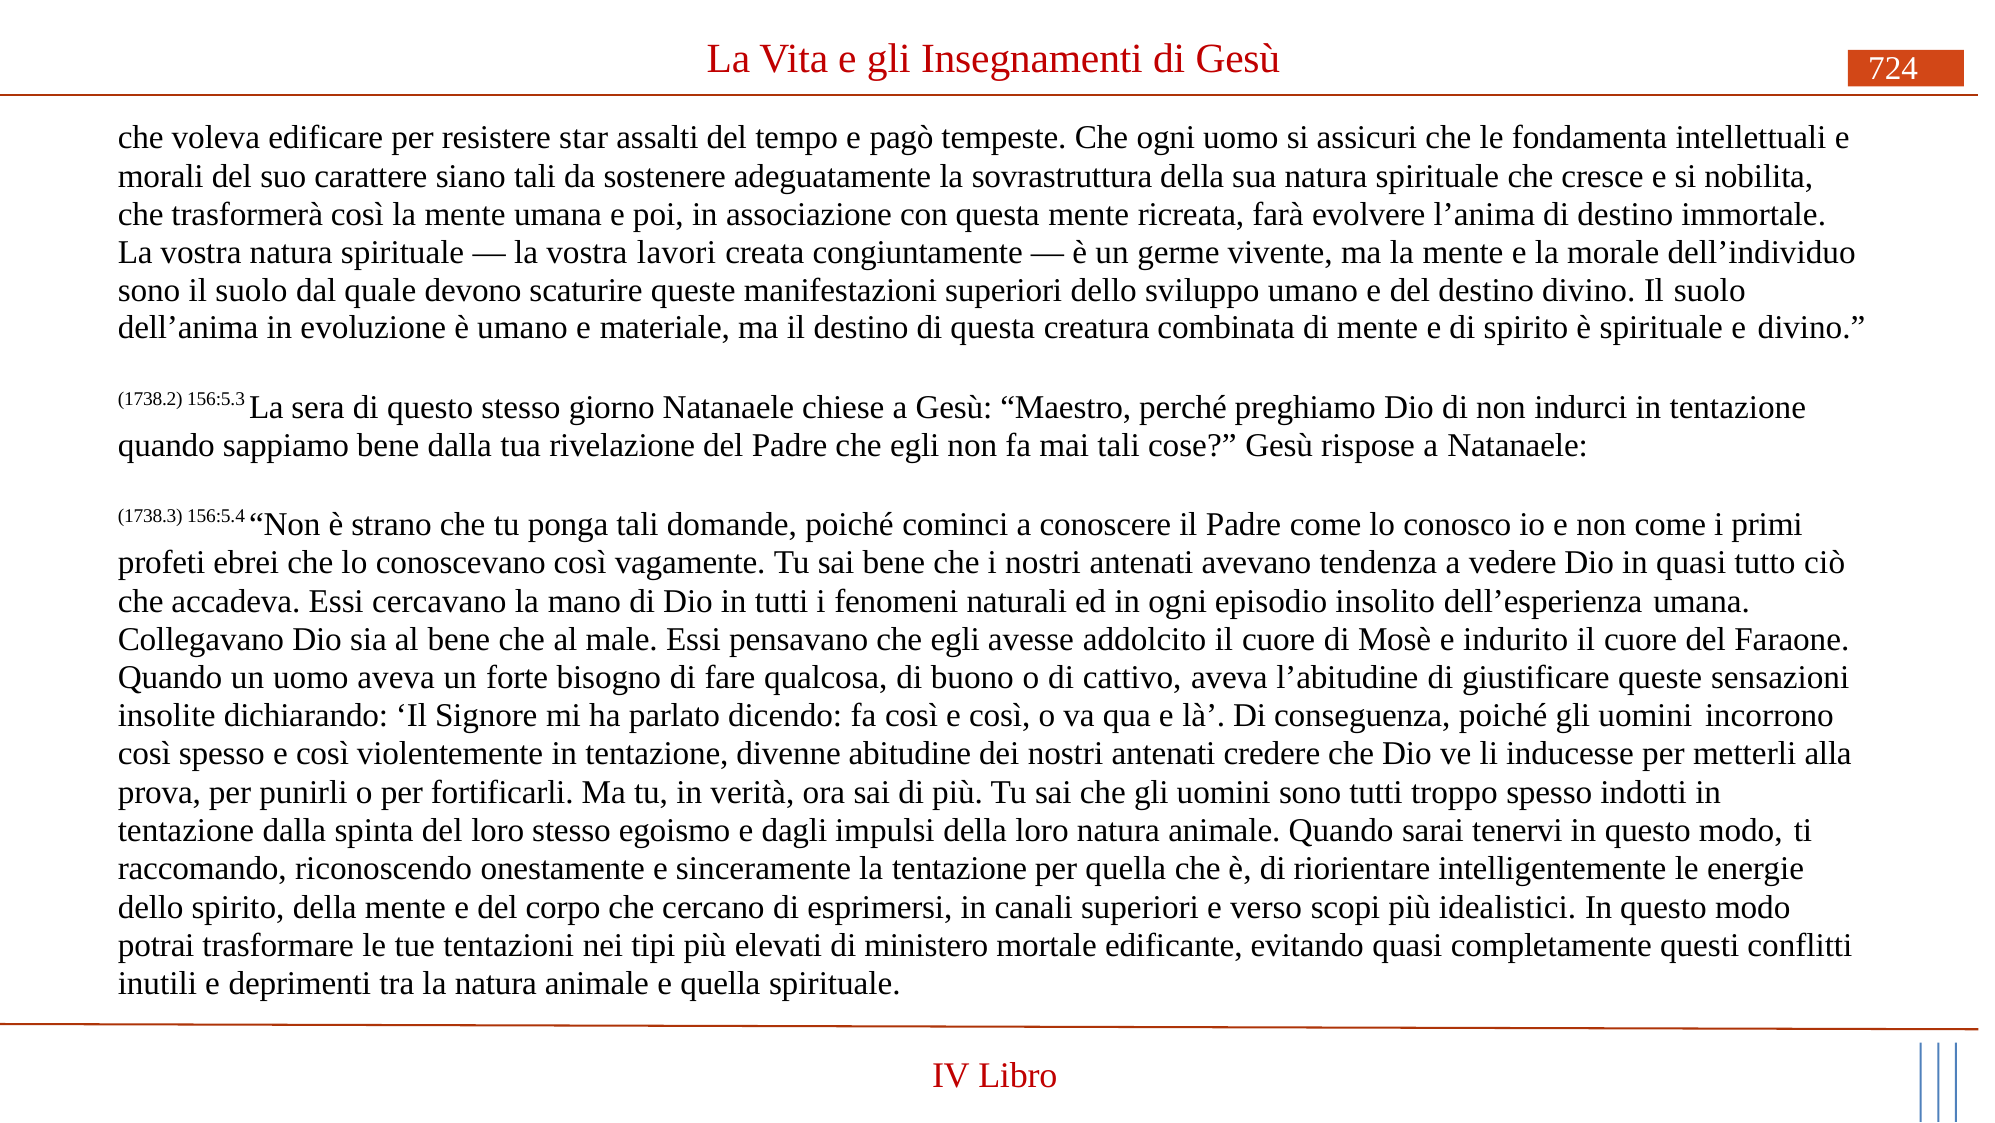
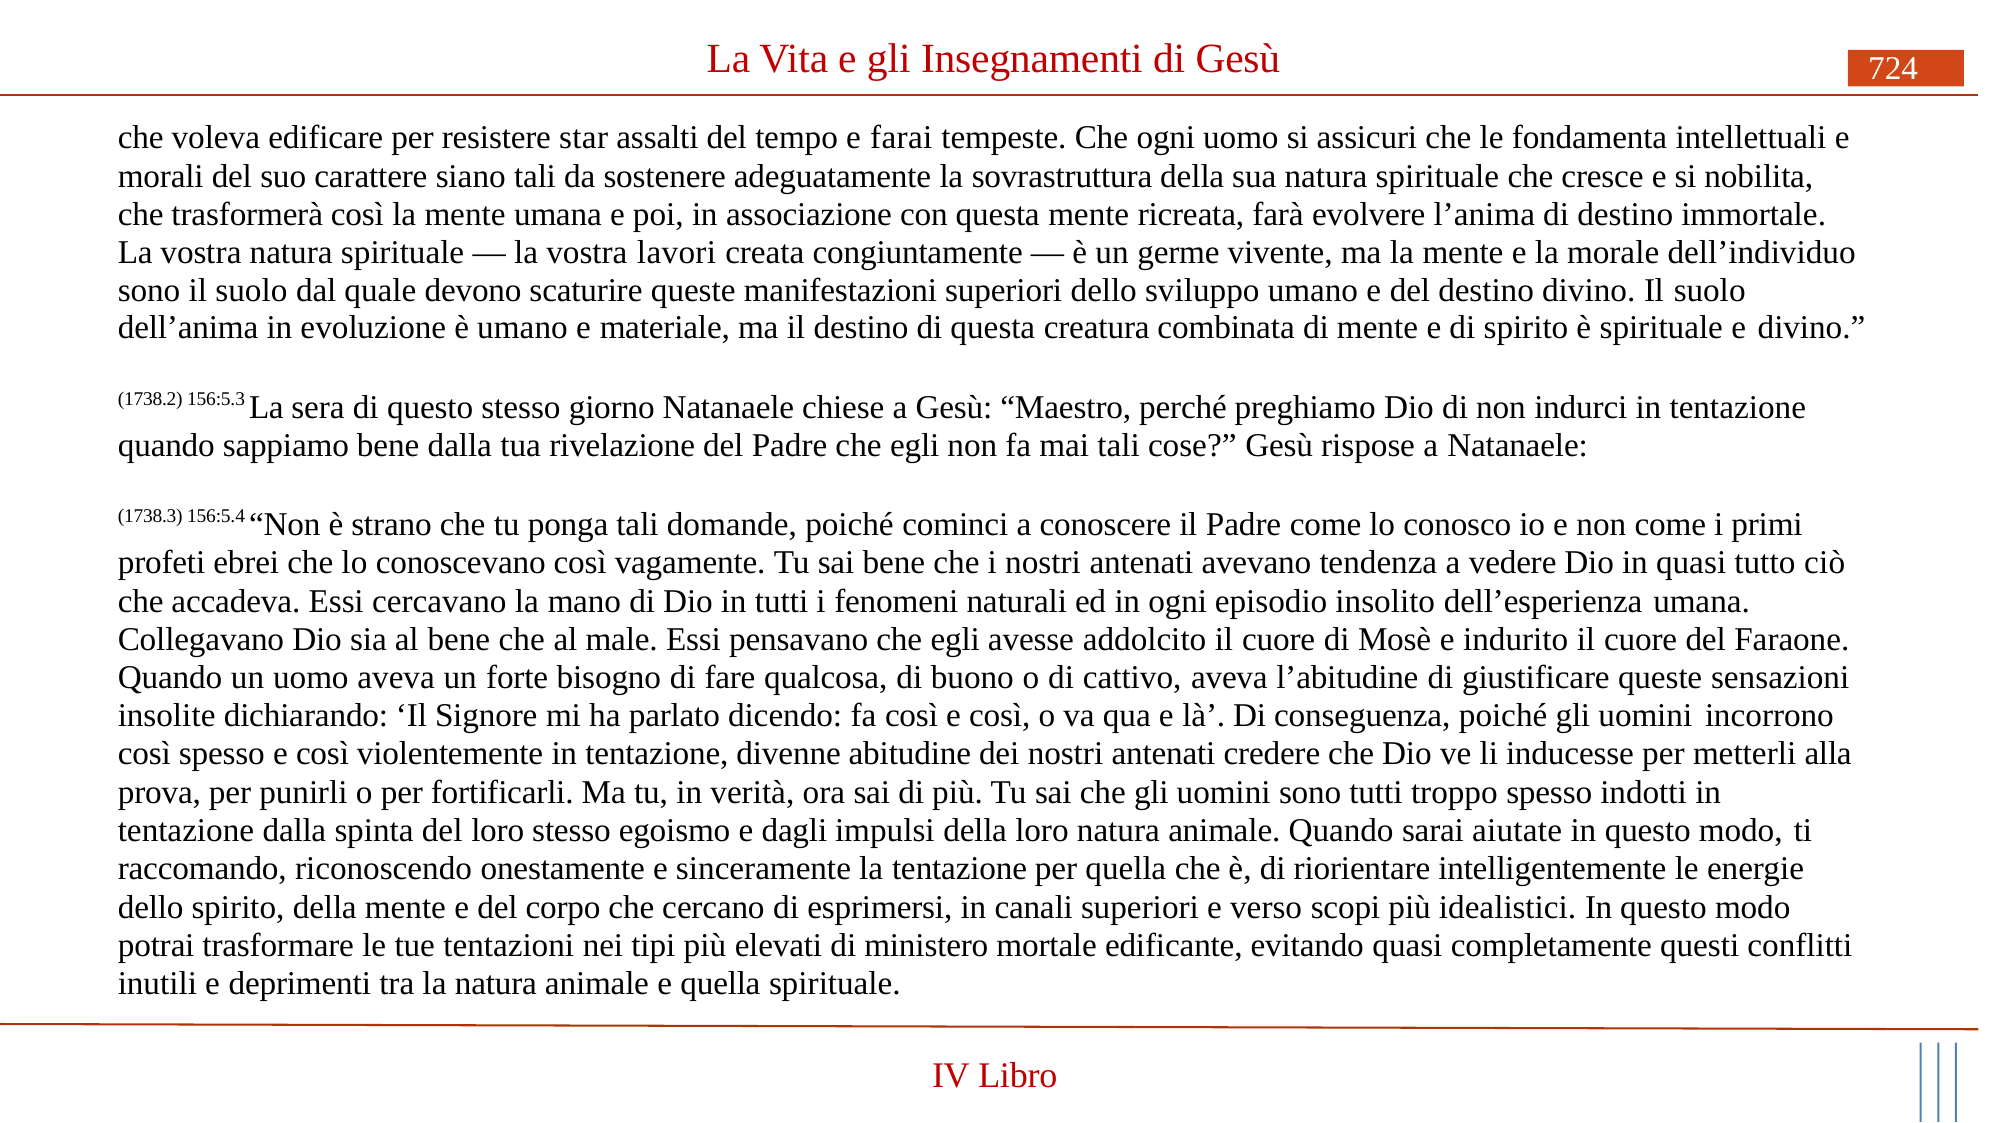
pagò: pagò -> farai (901, 138)
tenervi: tenervi -> aiutate (1517, 831)
